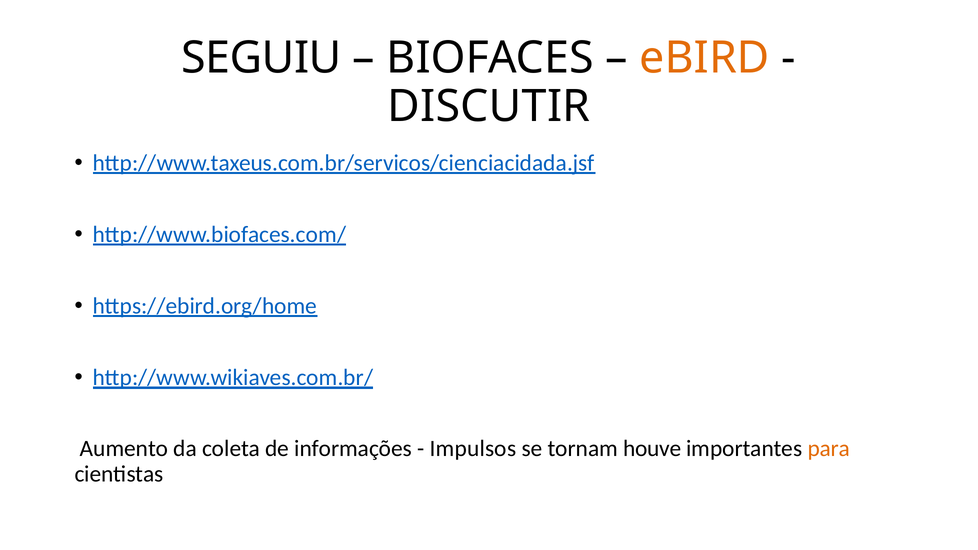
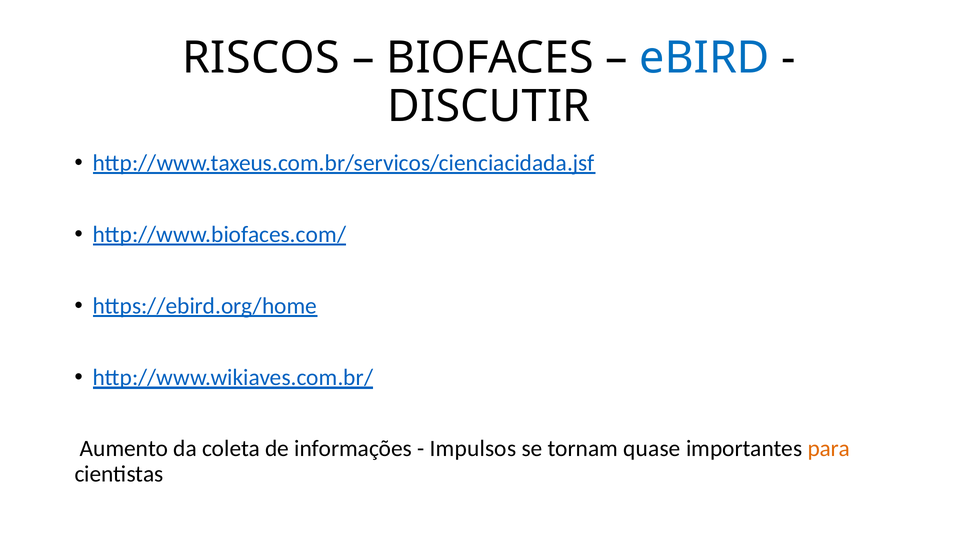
SEGUIU: SEGUIU -> RISCOS (261, 58)
eBIRD colour: orange -> blue (705, 58)
houve: houve -> quase (652, 449)
